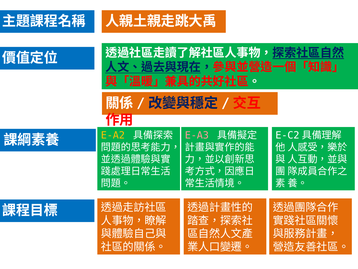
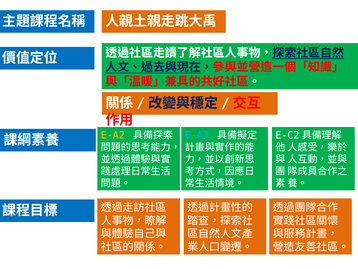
E-A3 colour: pink -> light blue (197, 135)
